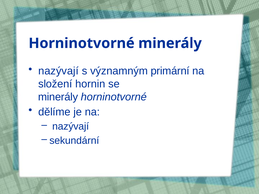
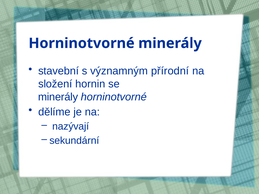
nazývají: nazývají -> stavební (59, 71)
primární: primární -> přírodní (170, 71)
